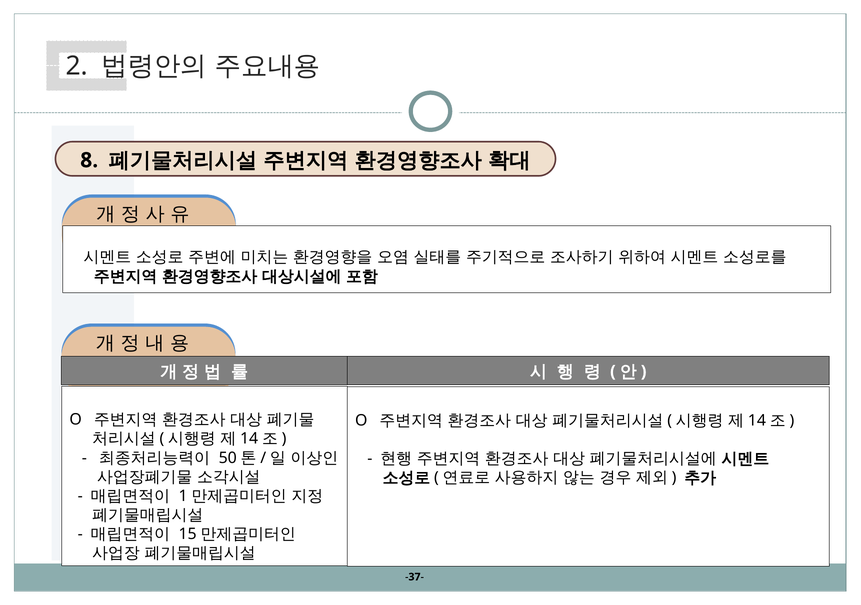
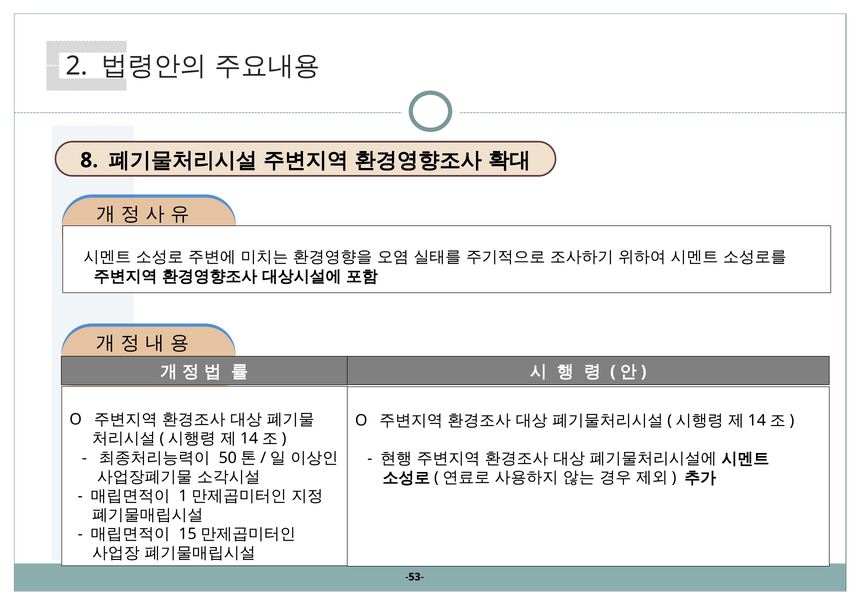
-37-: -37- -> -53- (415, 577)
